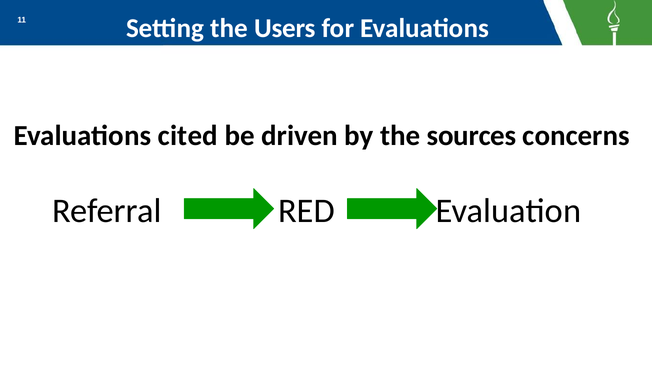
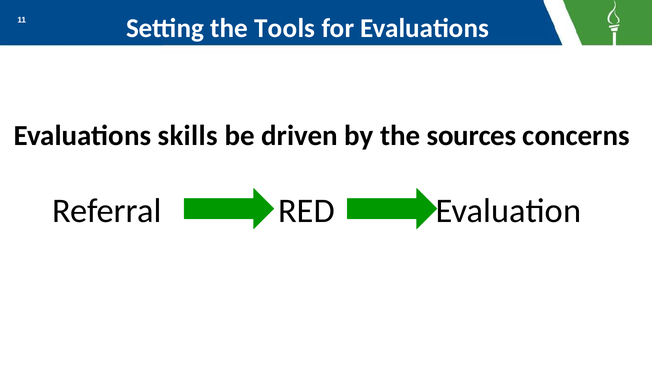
Users: Users -> Tools (285, 28)
cited: cited -> skills (188, 136)
